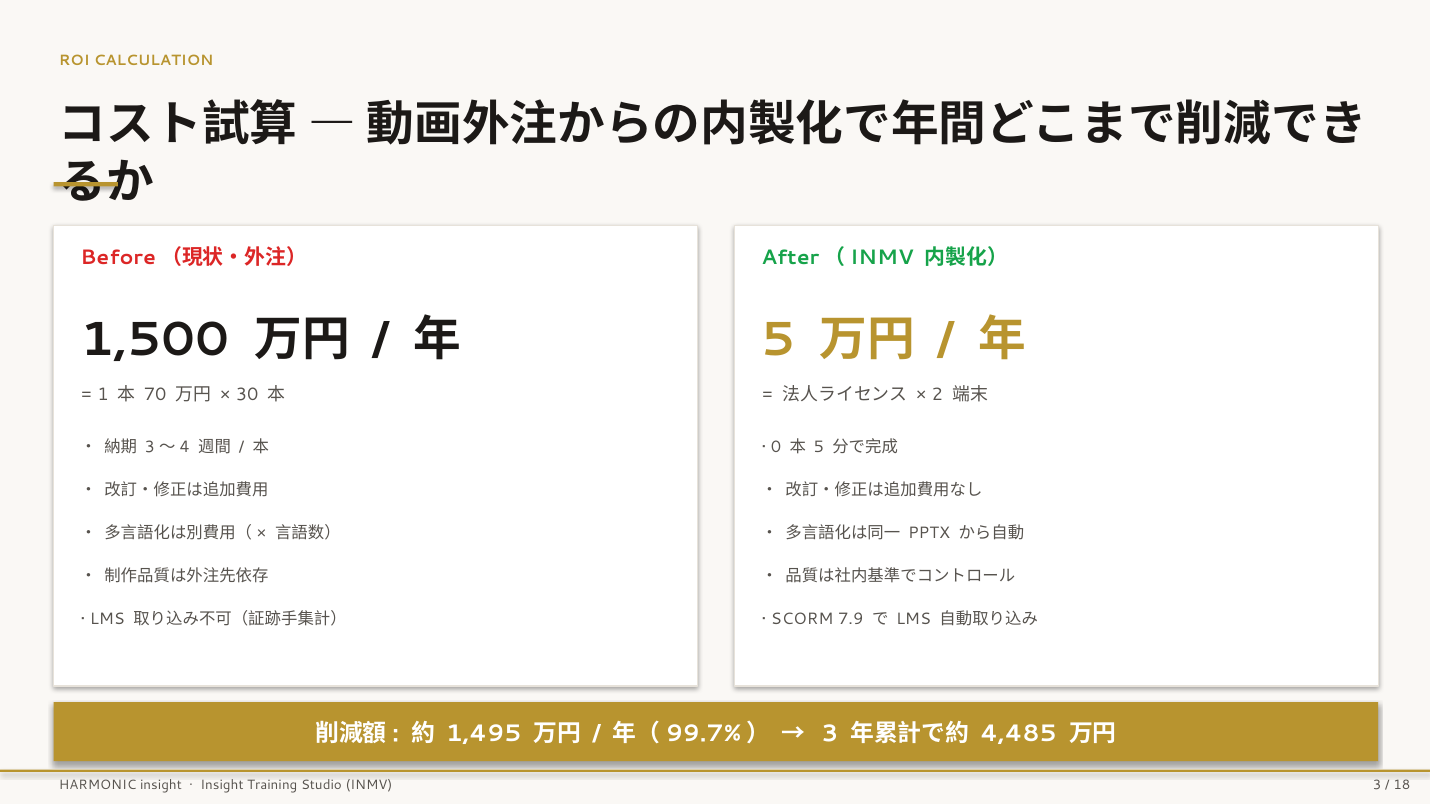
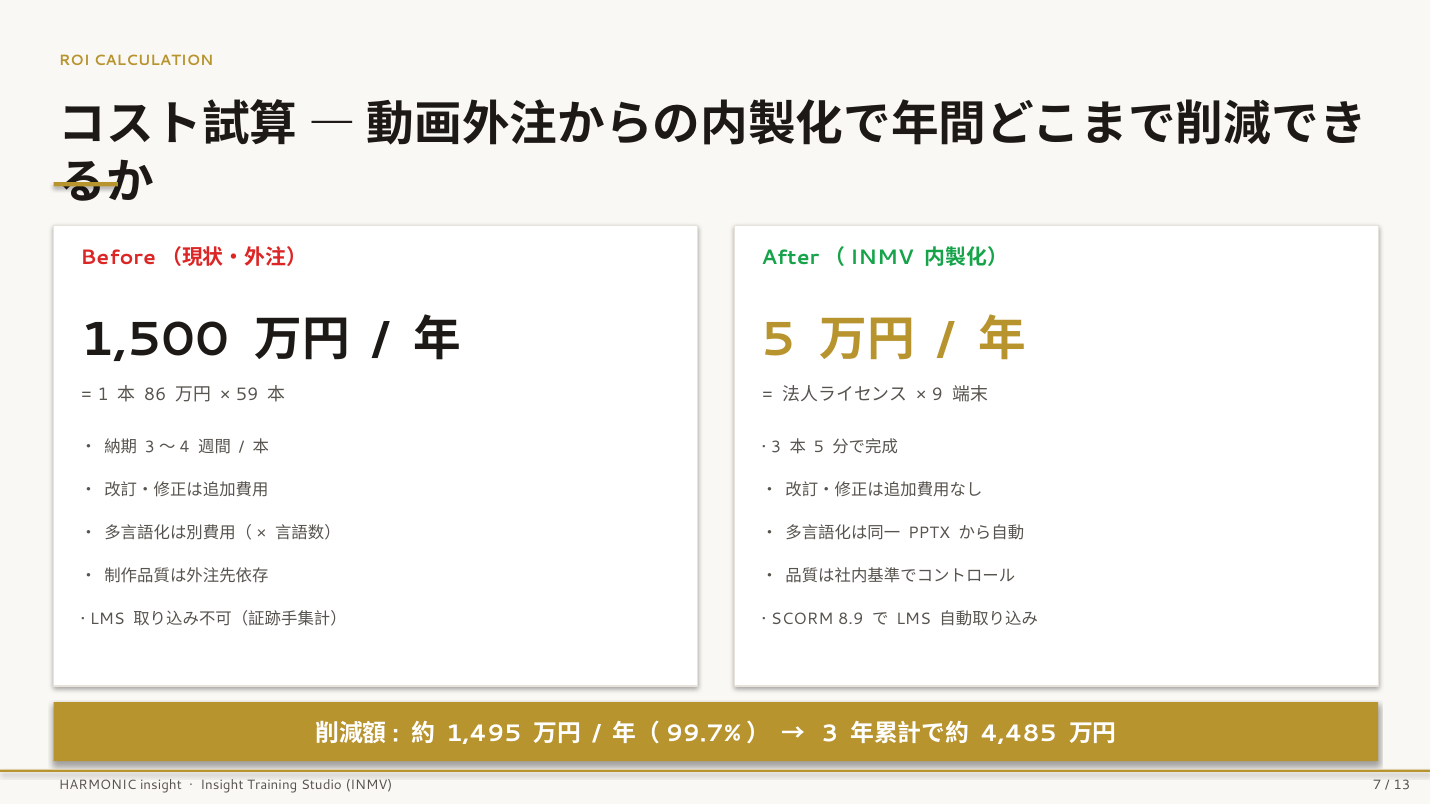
70: 70 -> 86 (155, 395)
30: 30 -> 59 (247, 395)
2: 2 -> 9 (937, 395)
0: 0 -> 3 (776, 447)
7.9: 7.9 -> 8.9 (851, 619)
INMV 3: 3 -> 7 (1377, 785)
18: 18 -> 13 (1402, 785)
